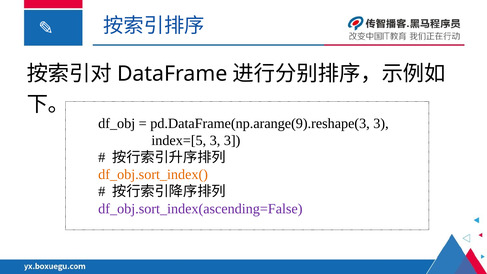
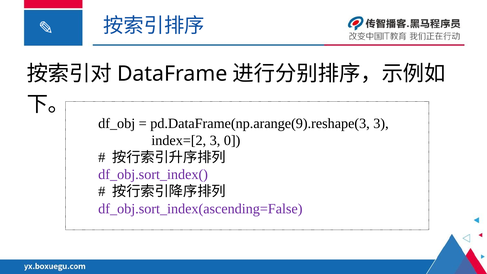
index=[5: index=[5 -> index=[2 (179, 140)
3 3: 3 -> 0 (232, 140)
df_obj.sort_index( colour: orange -> purple (153, 175)
